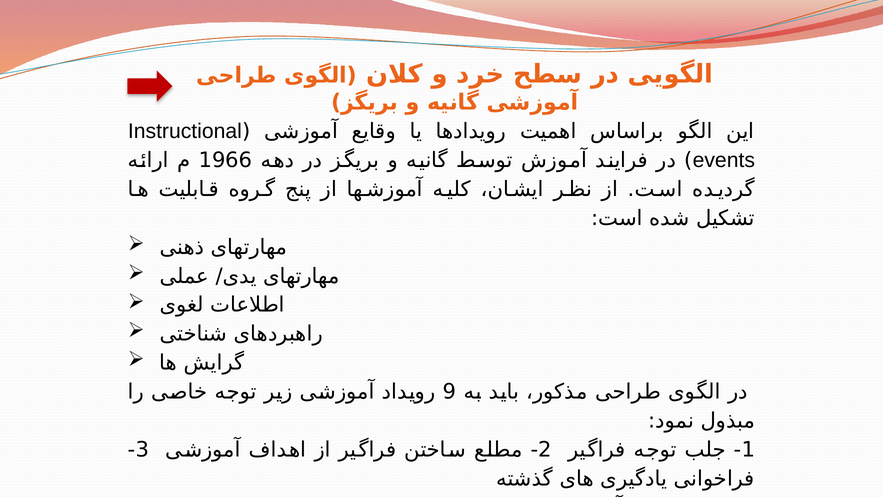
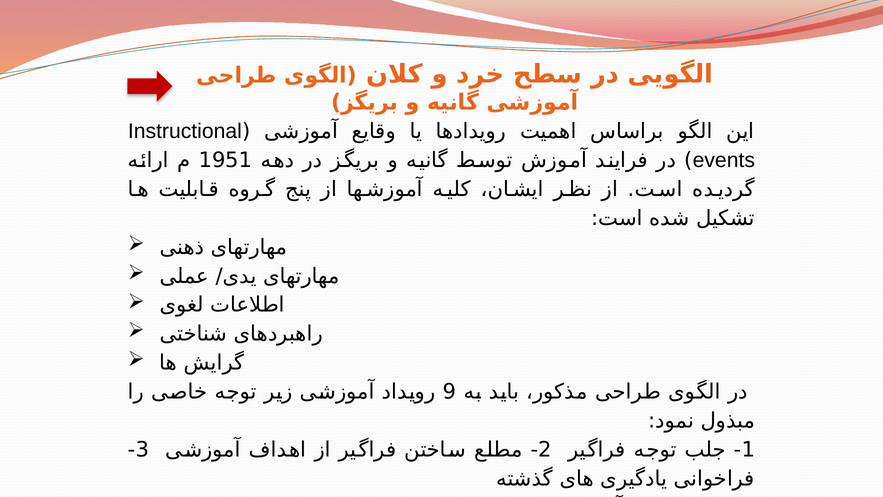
1966: 1966 -> 1951 (225, 160)
